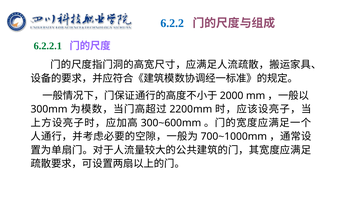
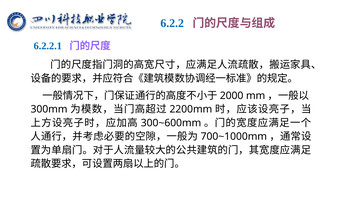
6.2.2.1 colour: green -> blue (48, 46)
